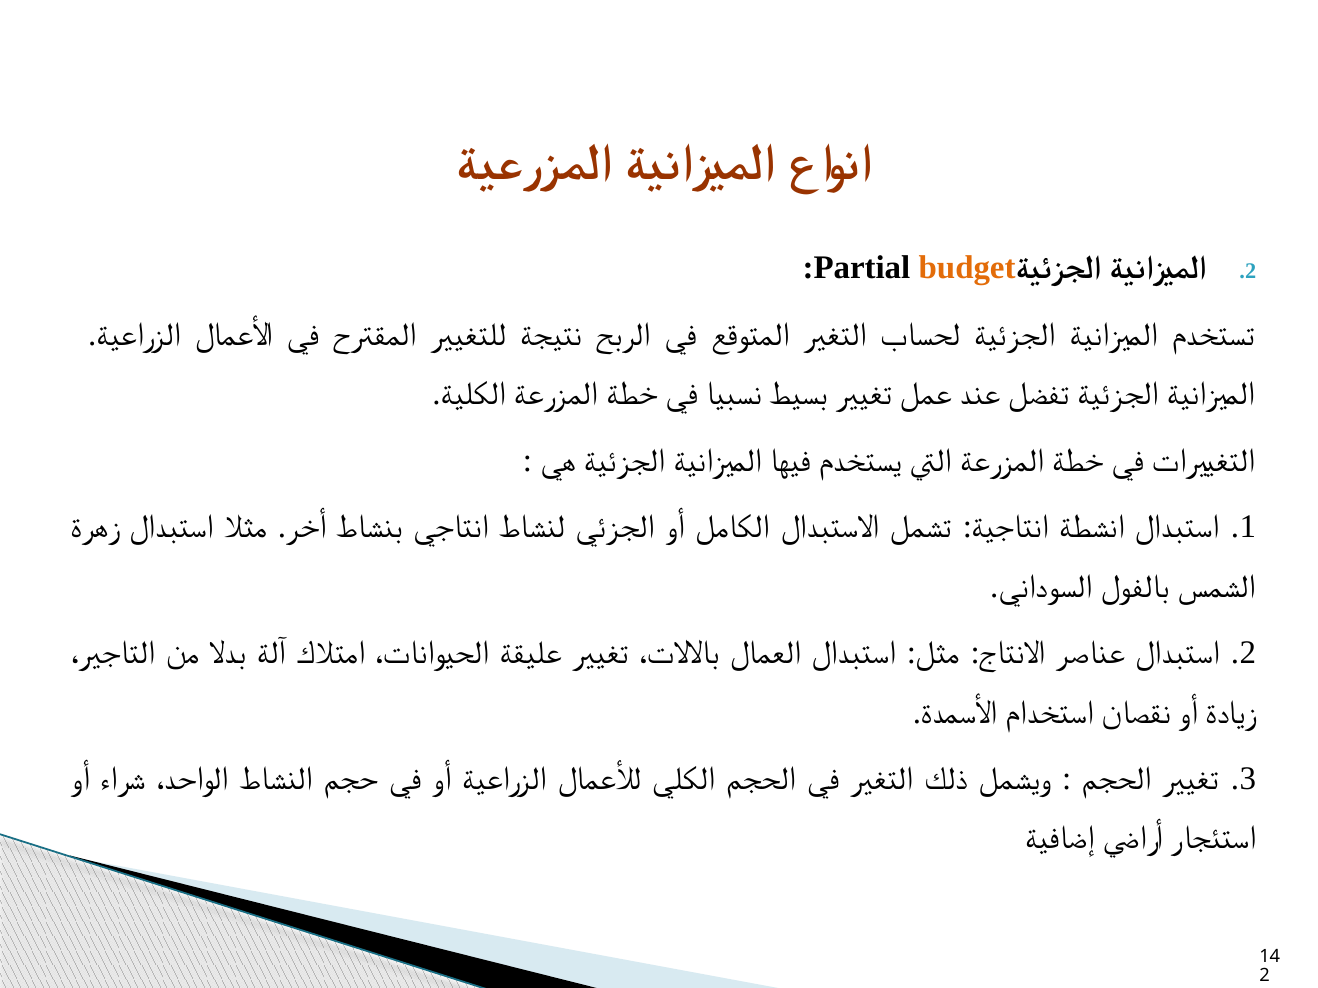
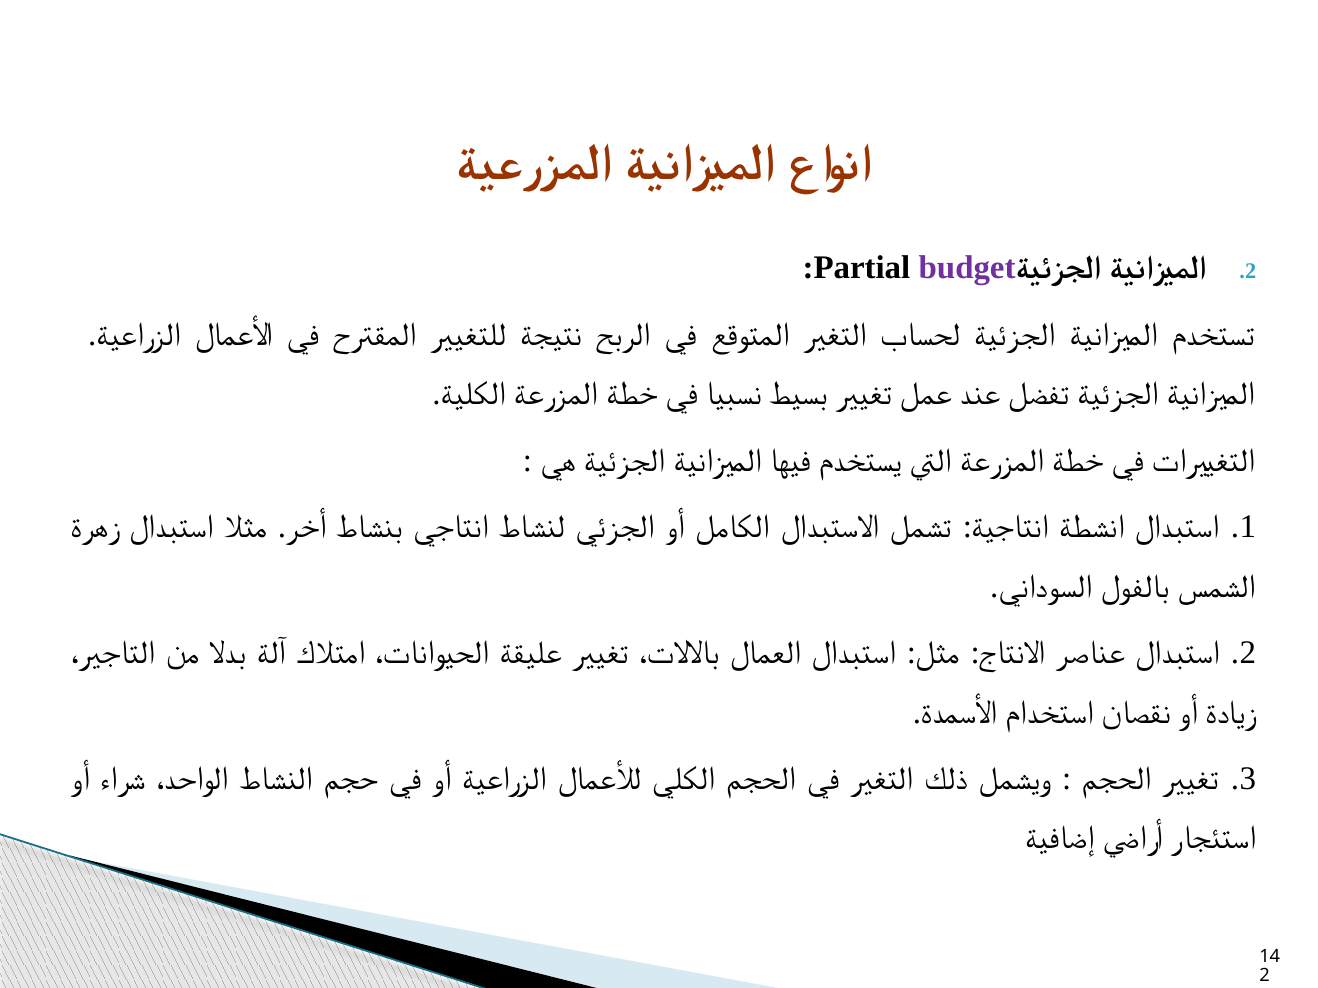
budget colour: orange -> purple (967, 268)
